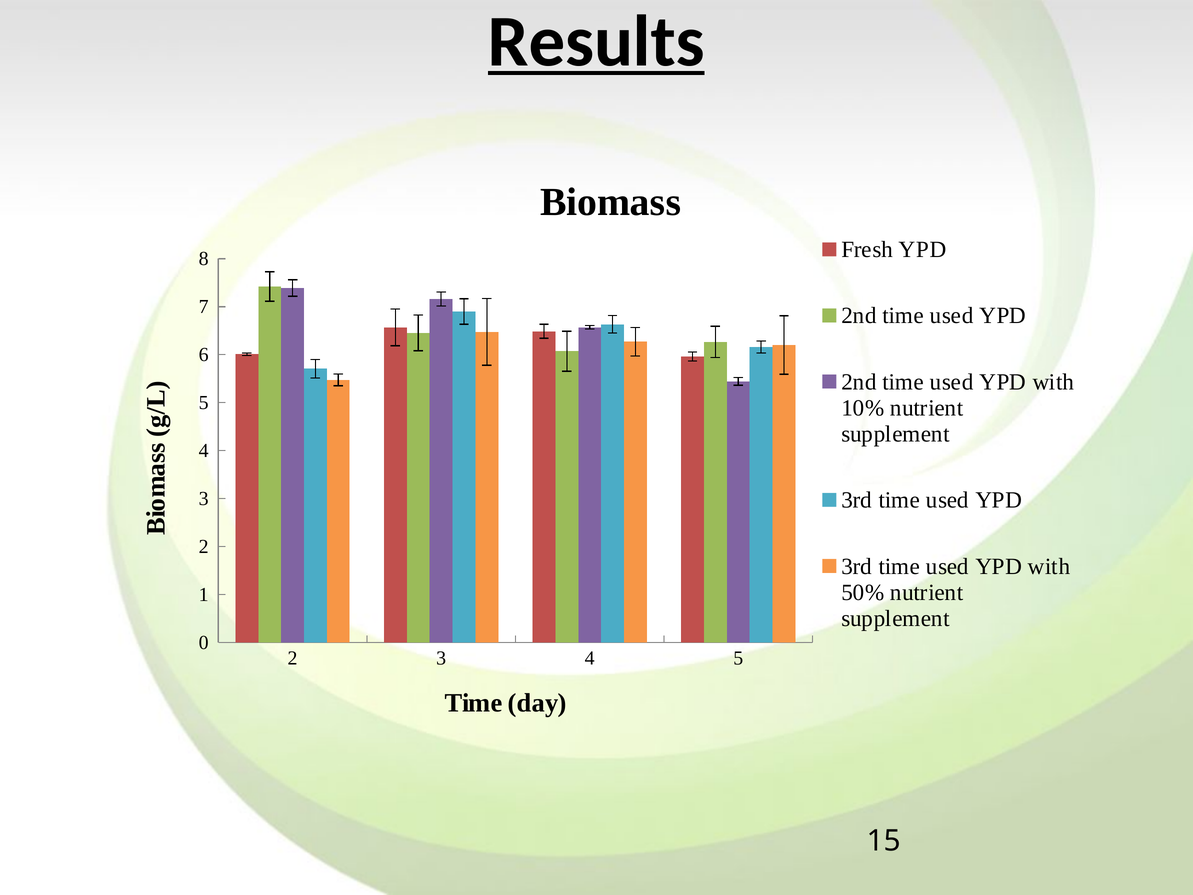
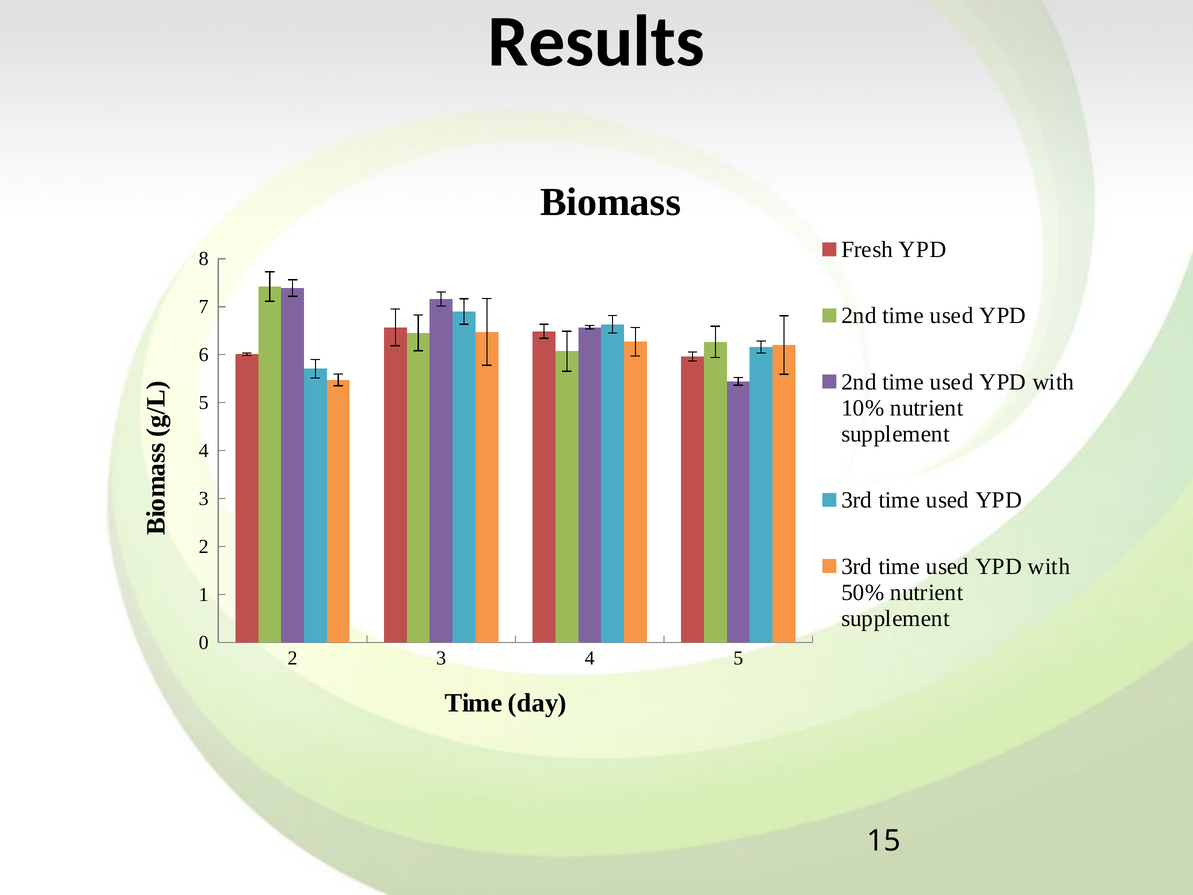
Results underline: present -> none (596, 42)
